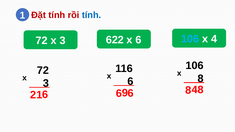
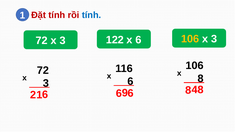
622: 622 -> 122 (115, 40)
106 colour: light blue -> yellow (190, 39)
4: 4 -> 3 (214, 39)
